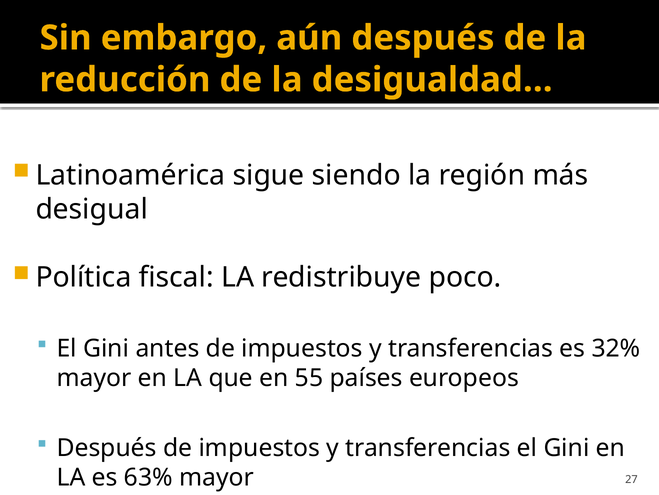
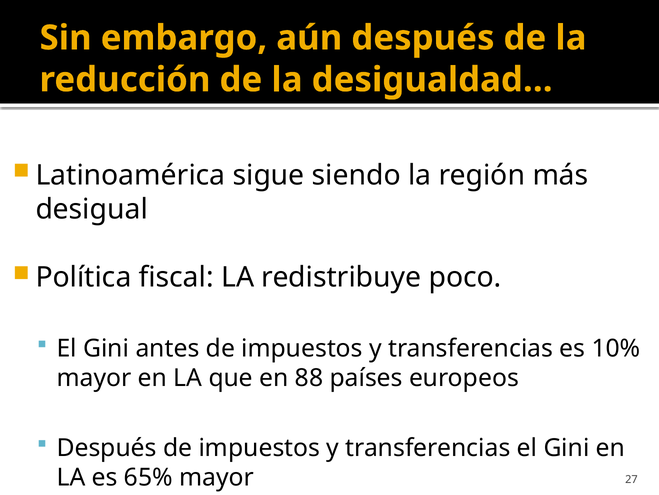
32%: 32% -> 10% (616, 348)
55: 55 -> 88 (309, 378)
63%: 63% -> 65% (148, 477)
